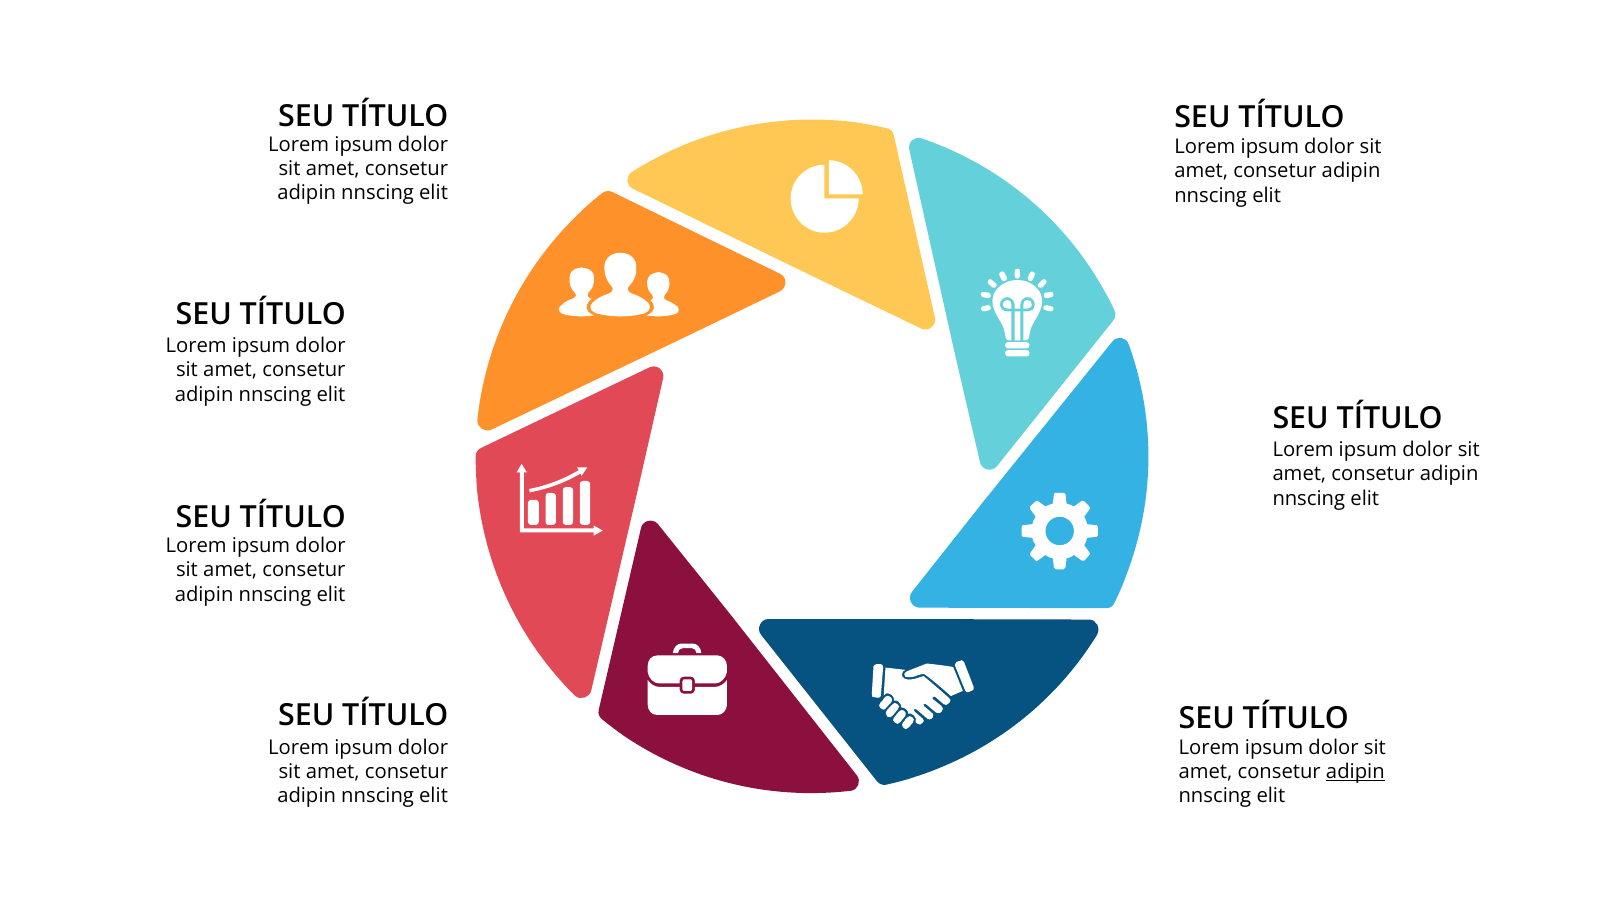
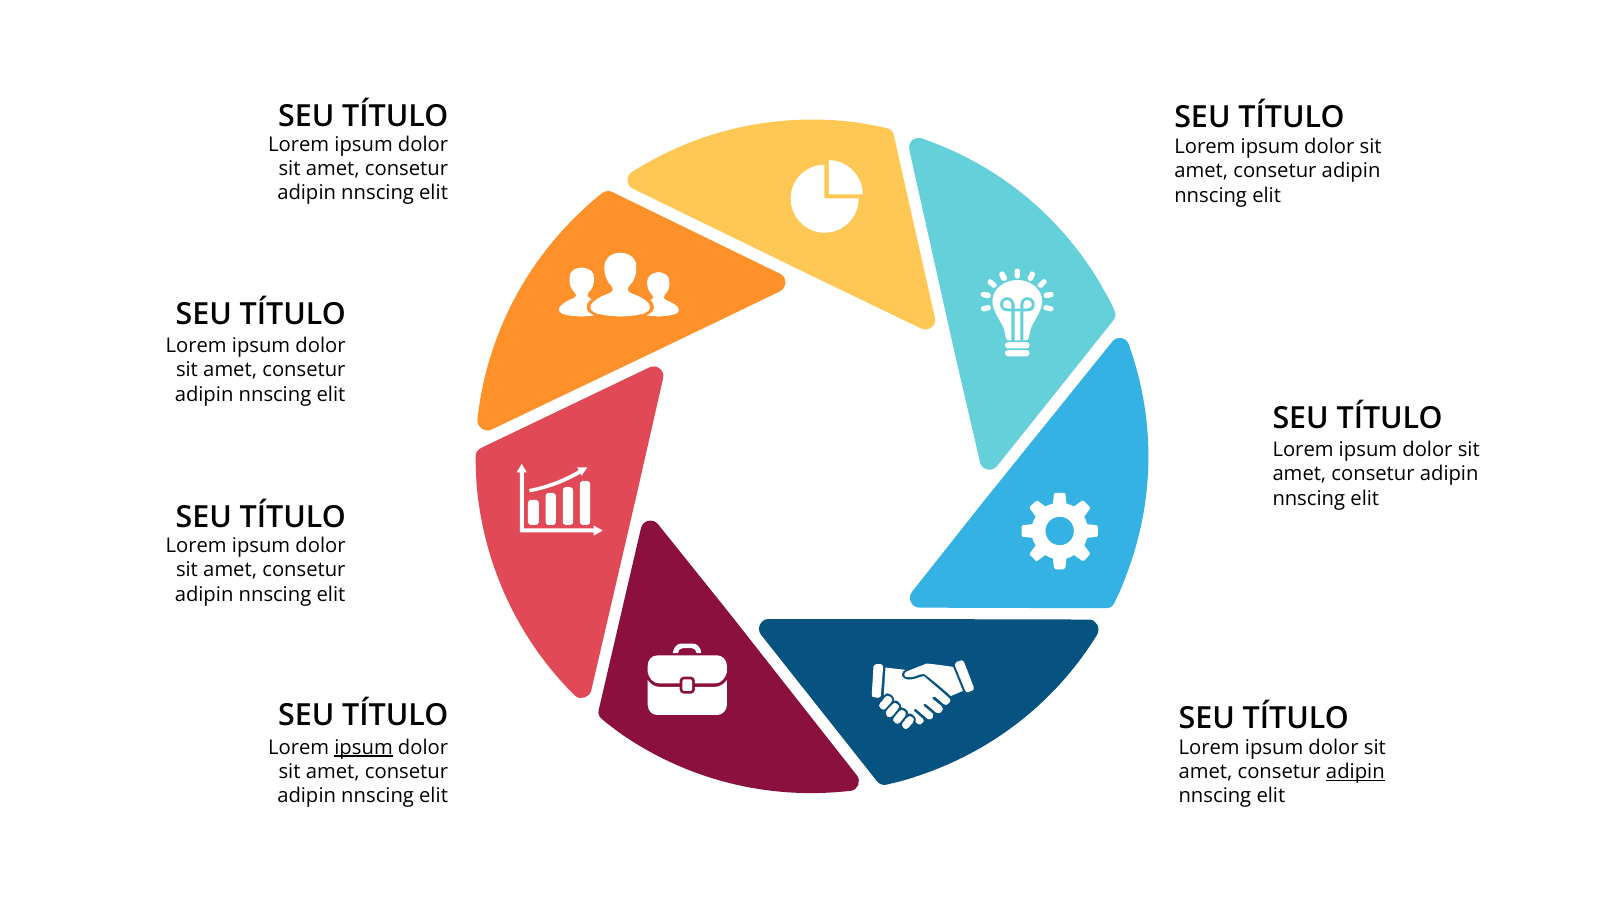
ipsum underline: none -> present (364, 747)
